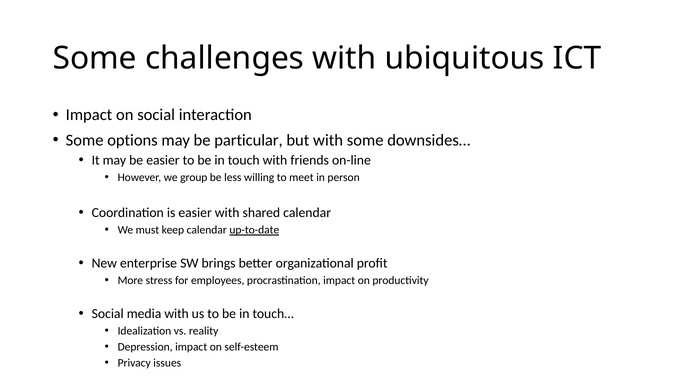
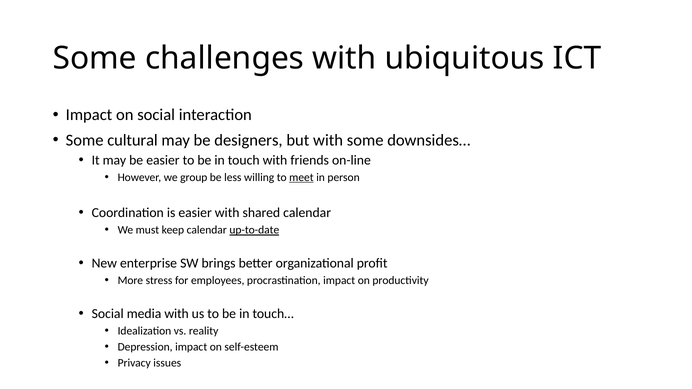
options: options -> cultural (133, 140)
particular: particular -> designers (248, 140)
meet underline: none -> present (301, 177)
